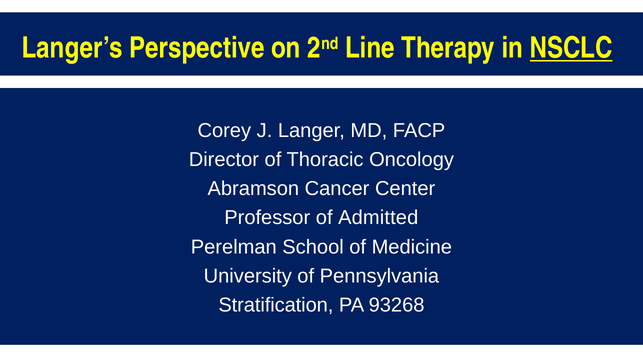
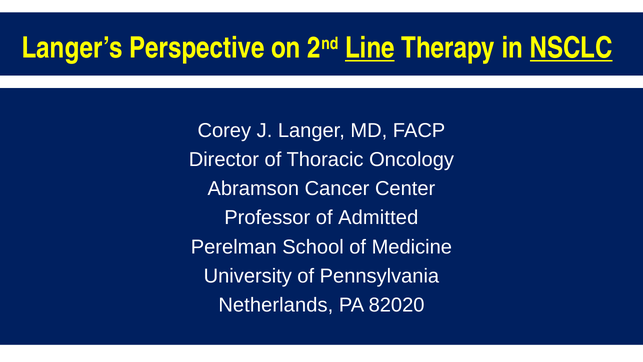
Line underline: none -> present (370, 48)
Stratification: Stratification -> Netherlands (276, 305)
93268: 93268 -> 82020 (397, 305)
